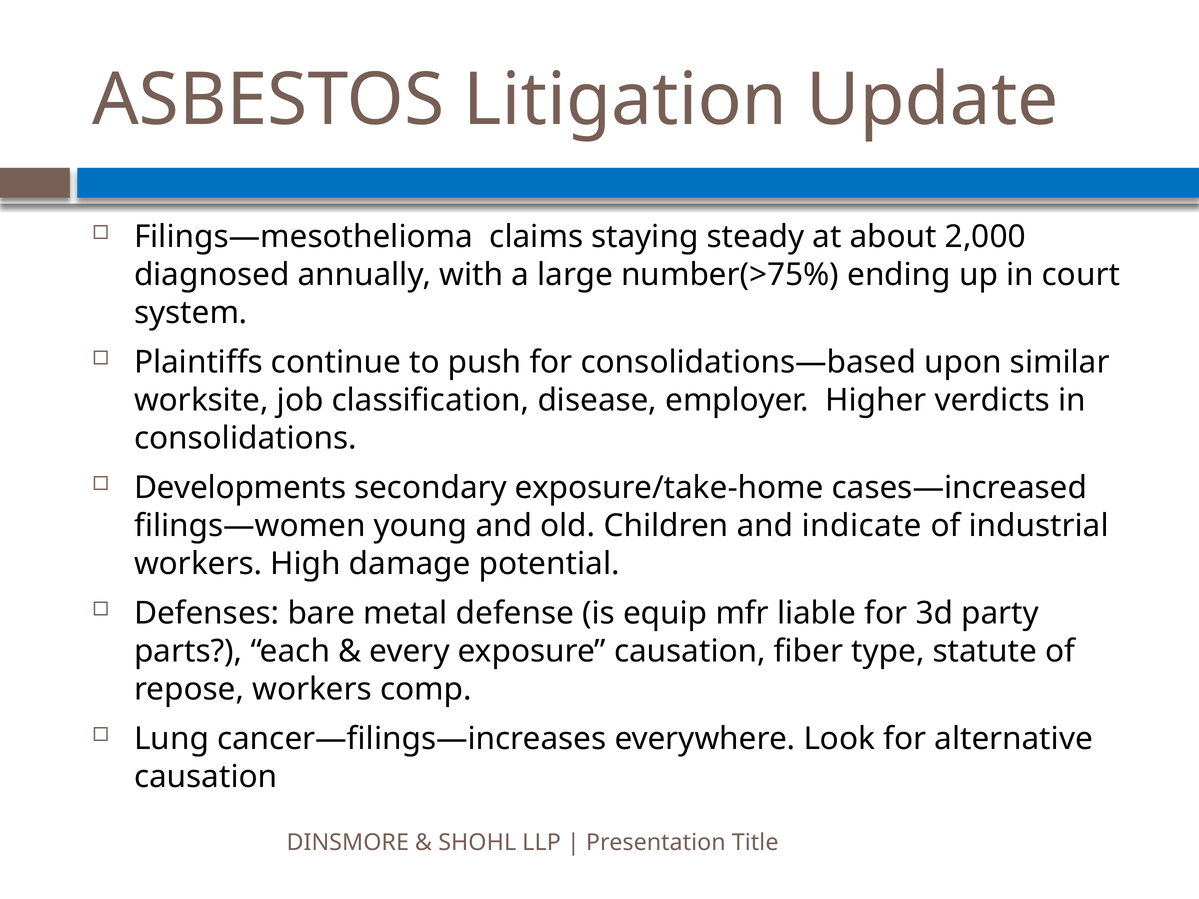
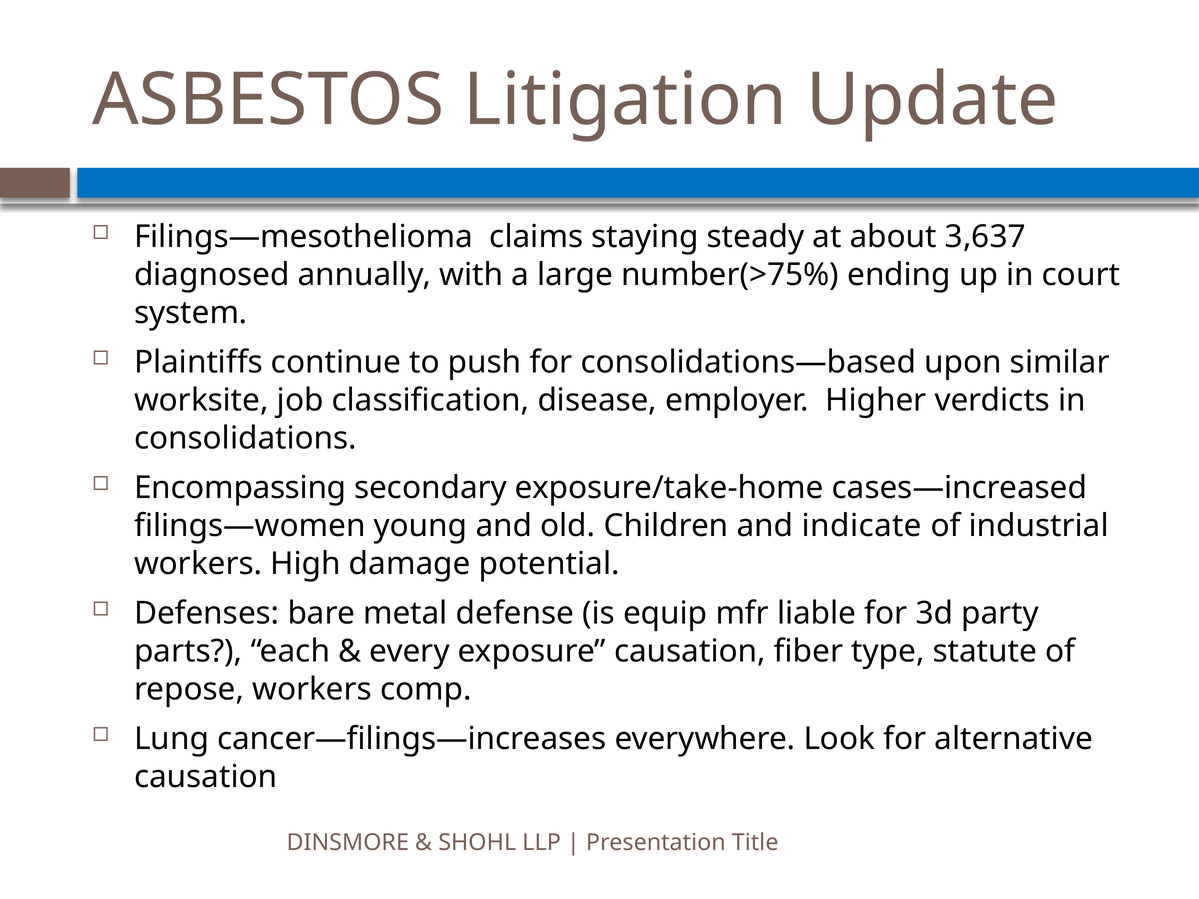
2,000: 2,000 -> 3,637 (985, 237)
Developments: Developments -> Encompassing (240, 488)
